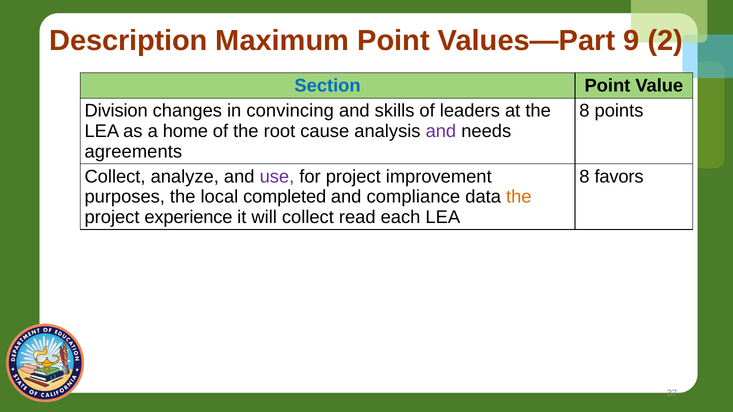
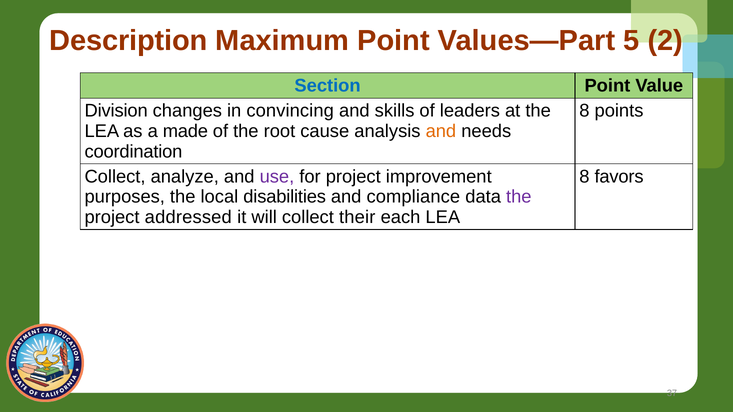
9: 9 -> 5 (631, 41)
home: home -> made (185, 131)
and colour: purple -> orange (441, 131)
agreements: agreements -> coordination (133, 152)
completed: completed -> disabilities (285, 197)
the colour: orange -> purple (519, 197)
experience: experience -> addressed (188, 218)
read: read -> their (357, 218)
